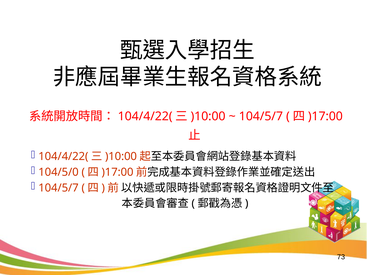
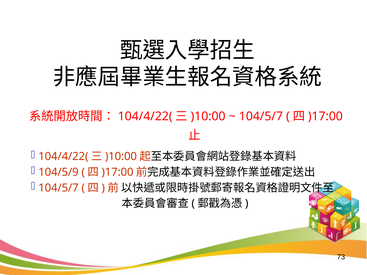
104/5/0: 104/5/0 -> 104/5/9 (58, 172)
